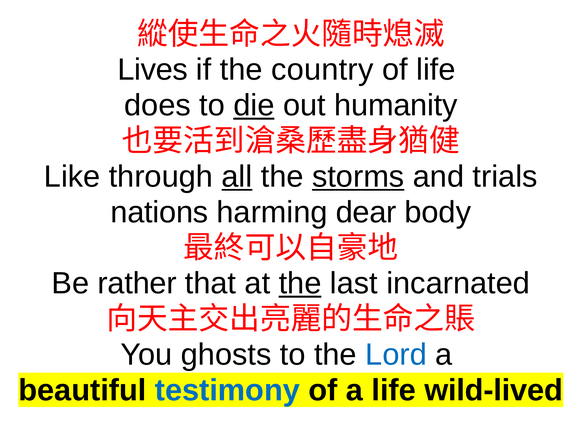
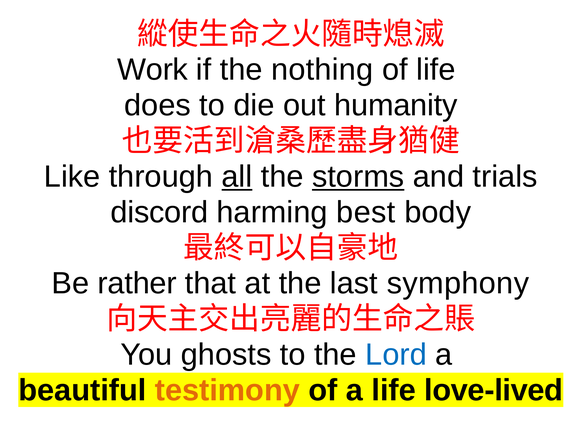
Lives: Lives -> Work (153, 70)
country: country -> nothing (322, 70)
die underline: present -> none (254, 105)
nations: nations -> discord (159, 212)
dear: dear -> best (366, 212)
the underline: present -> none (300, 283)
incarnated: incarnated -> symphony (458, 283)
testimony colour: blue -> orange (227, 390)
wild-lived: wild-lived -> love-lived (494, 390)
